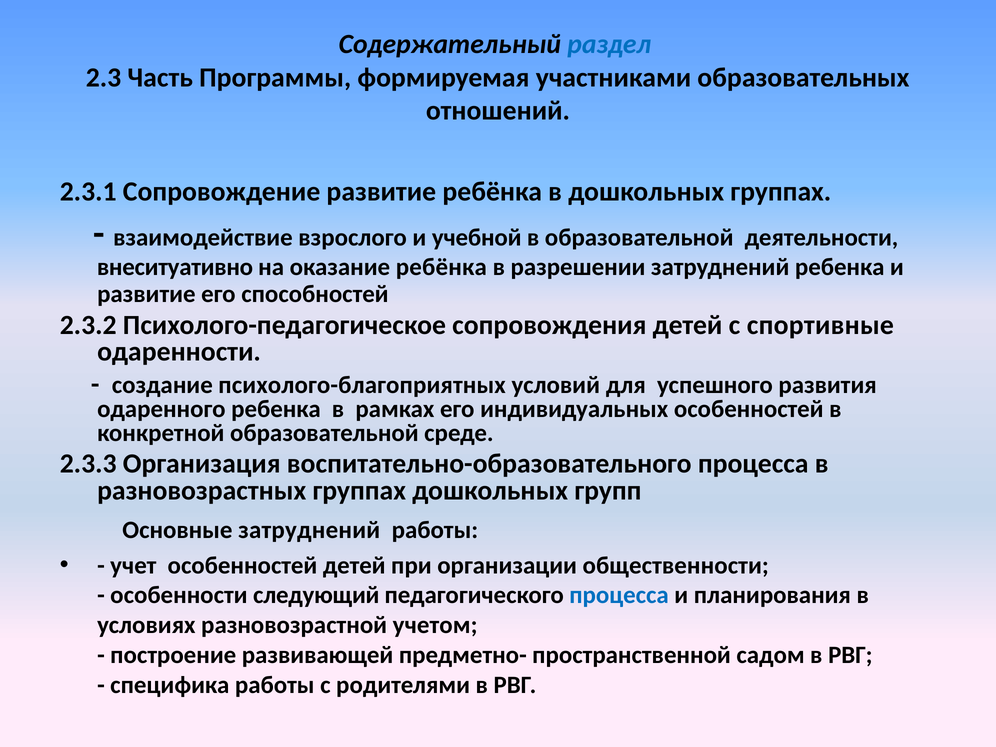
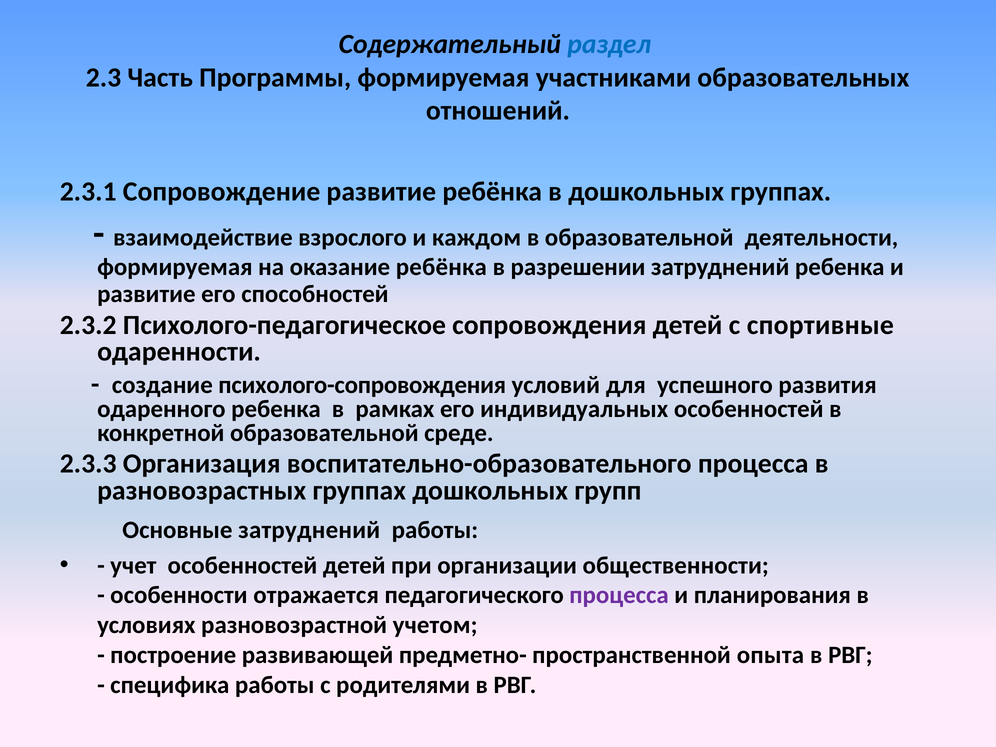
учебной: учебной -> каждом (477, 237)
внеситуативно: внеситуативно -> формируемая (175, 267)
психолого-благоприятных: психолого-благоприятных -> психолого-сопровождения (362, 385)
следующий: следующий -> отражается (316, 595)
процесса colour: blue -> purple (619, 595)
садом: садом -> опыта (770, 655)
